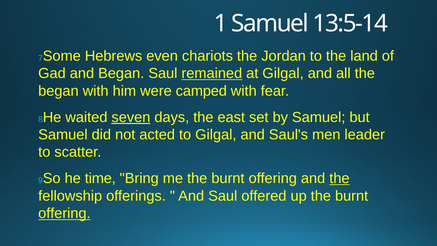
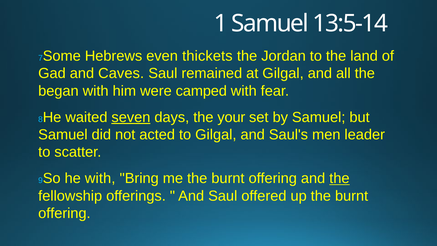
chariots: chariots -> thickets (207, 56)
and Began: Began -> Caves (121, 73)
remained underline: present -> none (212, 73)
east: east -> your (231, 117)
he time: time -> with (100, 178)
offering underline: present -> none (64, 213)
